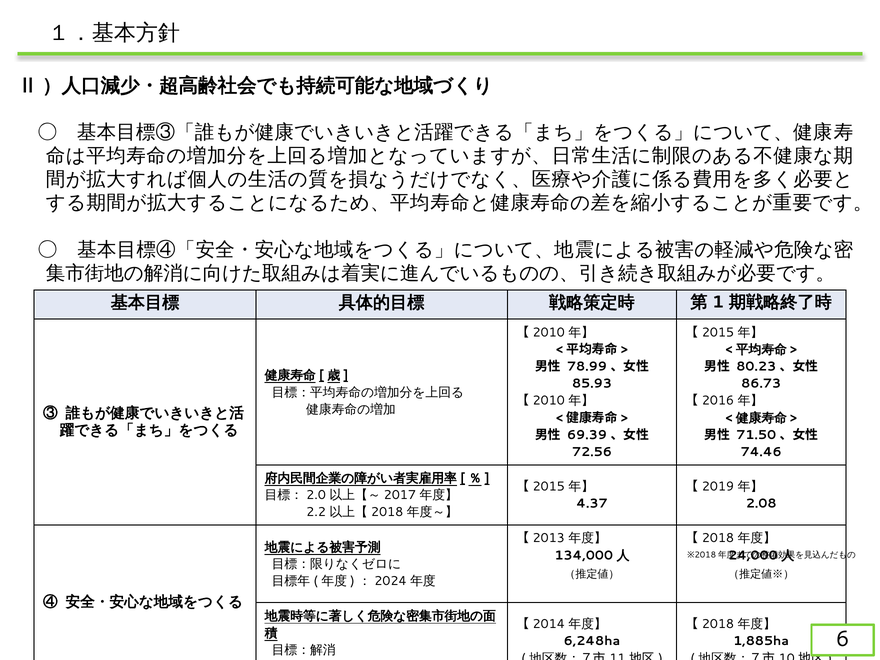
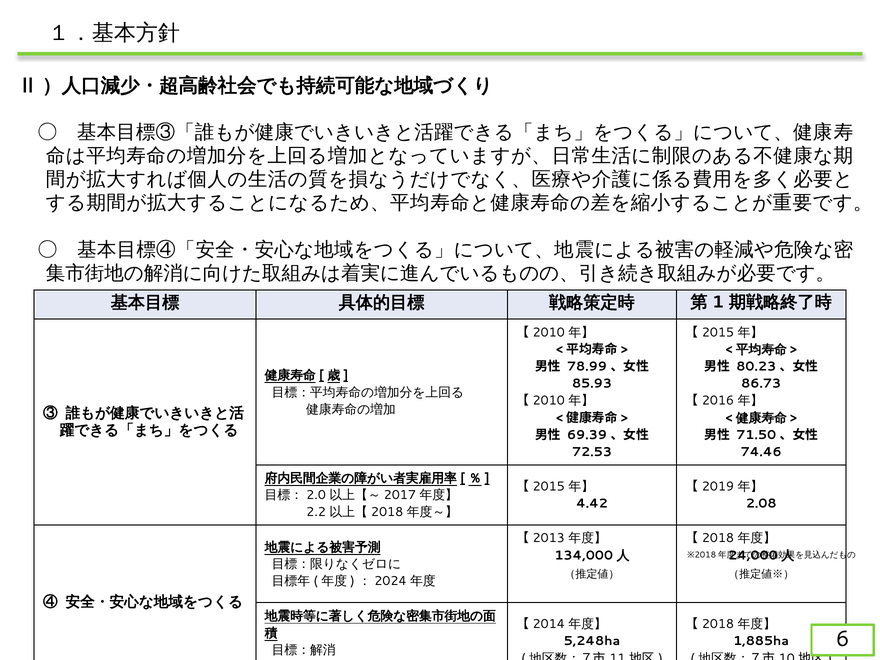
72.56: 72.56 -> 72.53 (592, 452)
4.37: 4.37 -> 4.42 (592, 504)
6,248ha: 6,248ha -> 5,248ha (592, 641)
